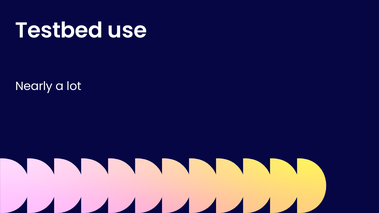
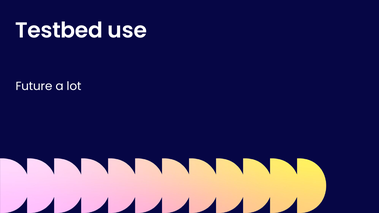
Nearly: Nearly -> Future (34, 86)
